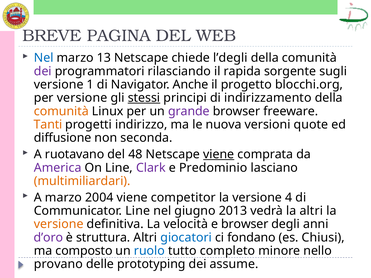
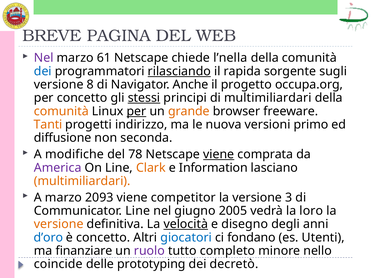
Nel colour: blue -> purple (44, 58)
13: 13 -> 61 (104, 58)
l’degli: l’degli -> l’nella (230, 58)
dei colour: purple -> blue (43, 71)
rilasciando underline: none -> present (179, 71)
1: 1 -> 8 (90, 85)
blocchi.org: blocchi.org -> occupa.org (309, 85)
per versione: versione -> concetto (82, 98)
di indirizzamento: indirizzamento -> multimiliardari (268, 98)
per underline: none -> present (136, 111)
grande colour: purple -> orange (189, 111)
quote: quote -> primo (311, 125)
ruotavano: ruotavano -> modifiche (75, 154)
48: 48 -> 78 (135, 154)
Clark colour: purple -> orange (151, 168)
Predominio: Predominio -> Information (213, 168)
2004: 2004 -> 2093 (99, 198)
4: 4 -> 3 (289, 198)
2013: 2013 -> 2005 (233, 211)
la altri: altri -> loro (311, 211)
velocità underline: none -> present (186, 224)
e browser: browser -> disegno (245, 224)
d’oro colour: purple -> blue (48, 238)
è struttura: struttura -> concetto (103, 238)
Chiusi: Chiusi -> Utenti (323, 238)
composto: composto -> finanziare (84, 251)
ruolo colour: blue -> purple (149, 251)
provano: provano -> coincide (58, 264)
assume: assume -> decretò (234, 264)
